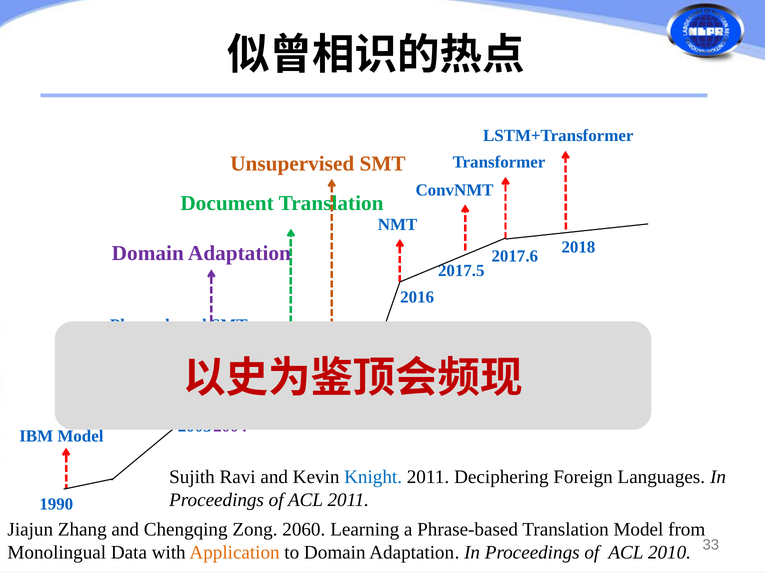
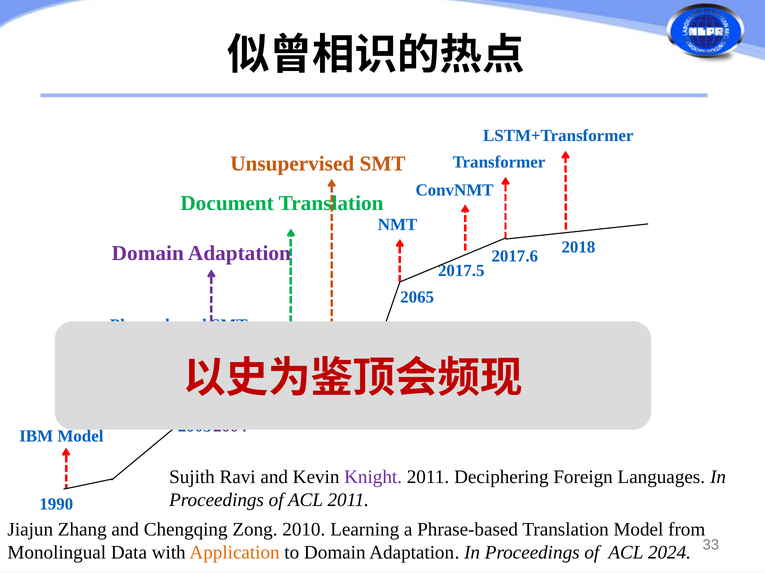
2016: 2016 -> 2065 (417, 297)
Knight colour: blue -> purple (373, 477)
2060: 2060 -> 2010 (304, 530)
2010: 2010 -> 2024 (670, 553)
